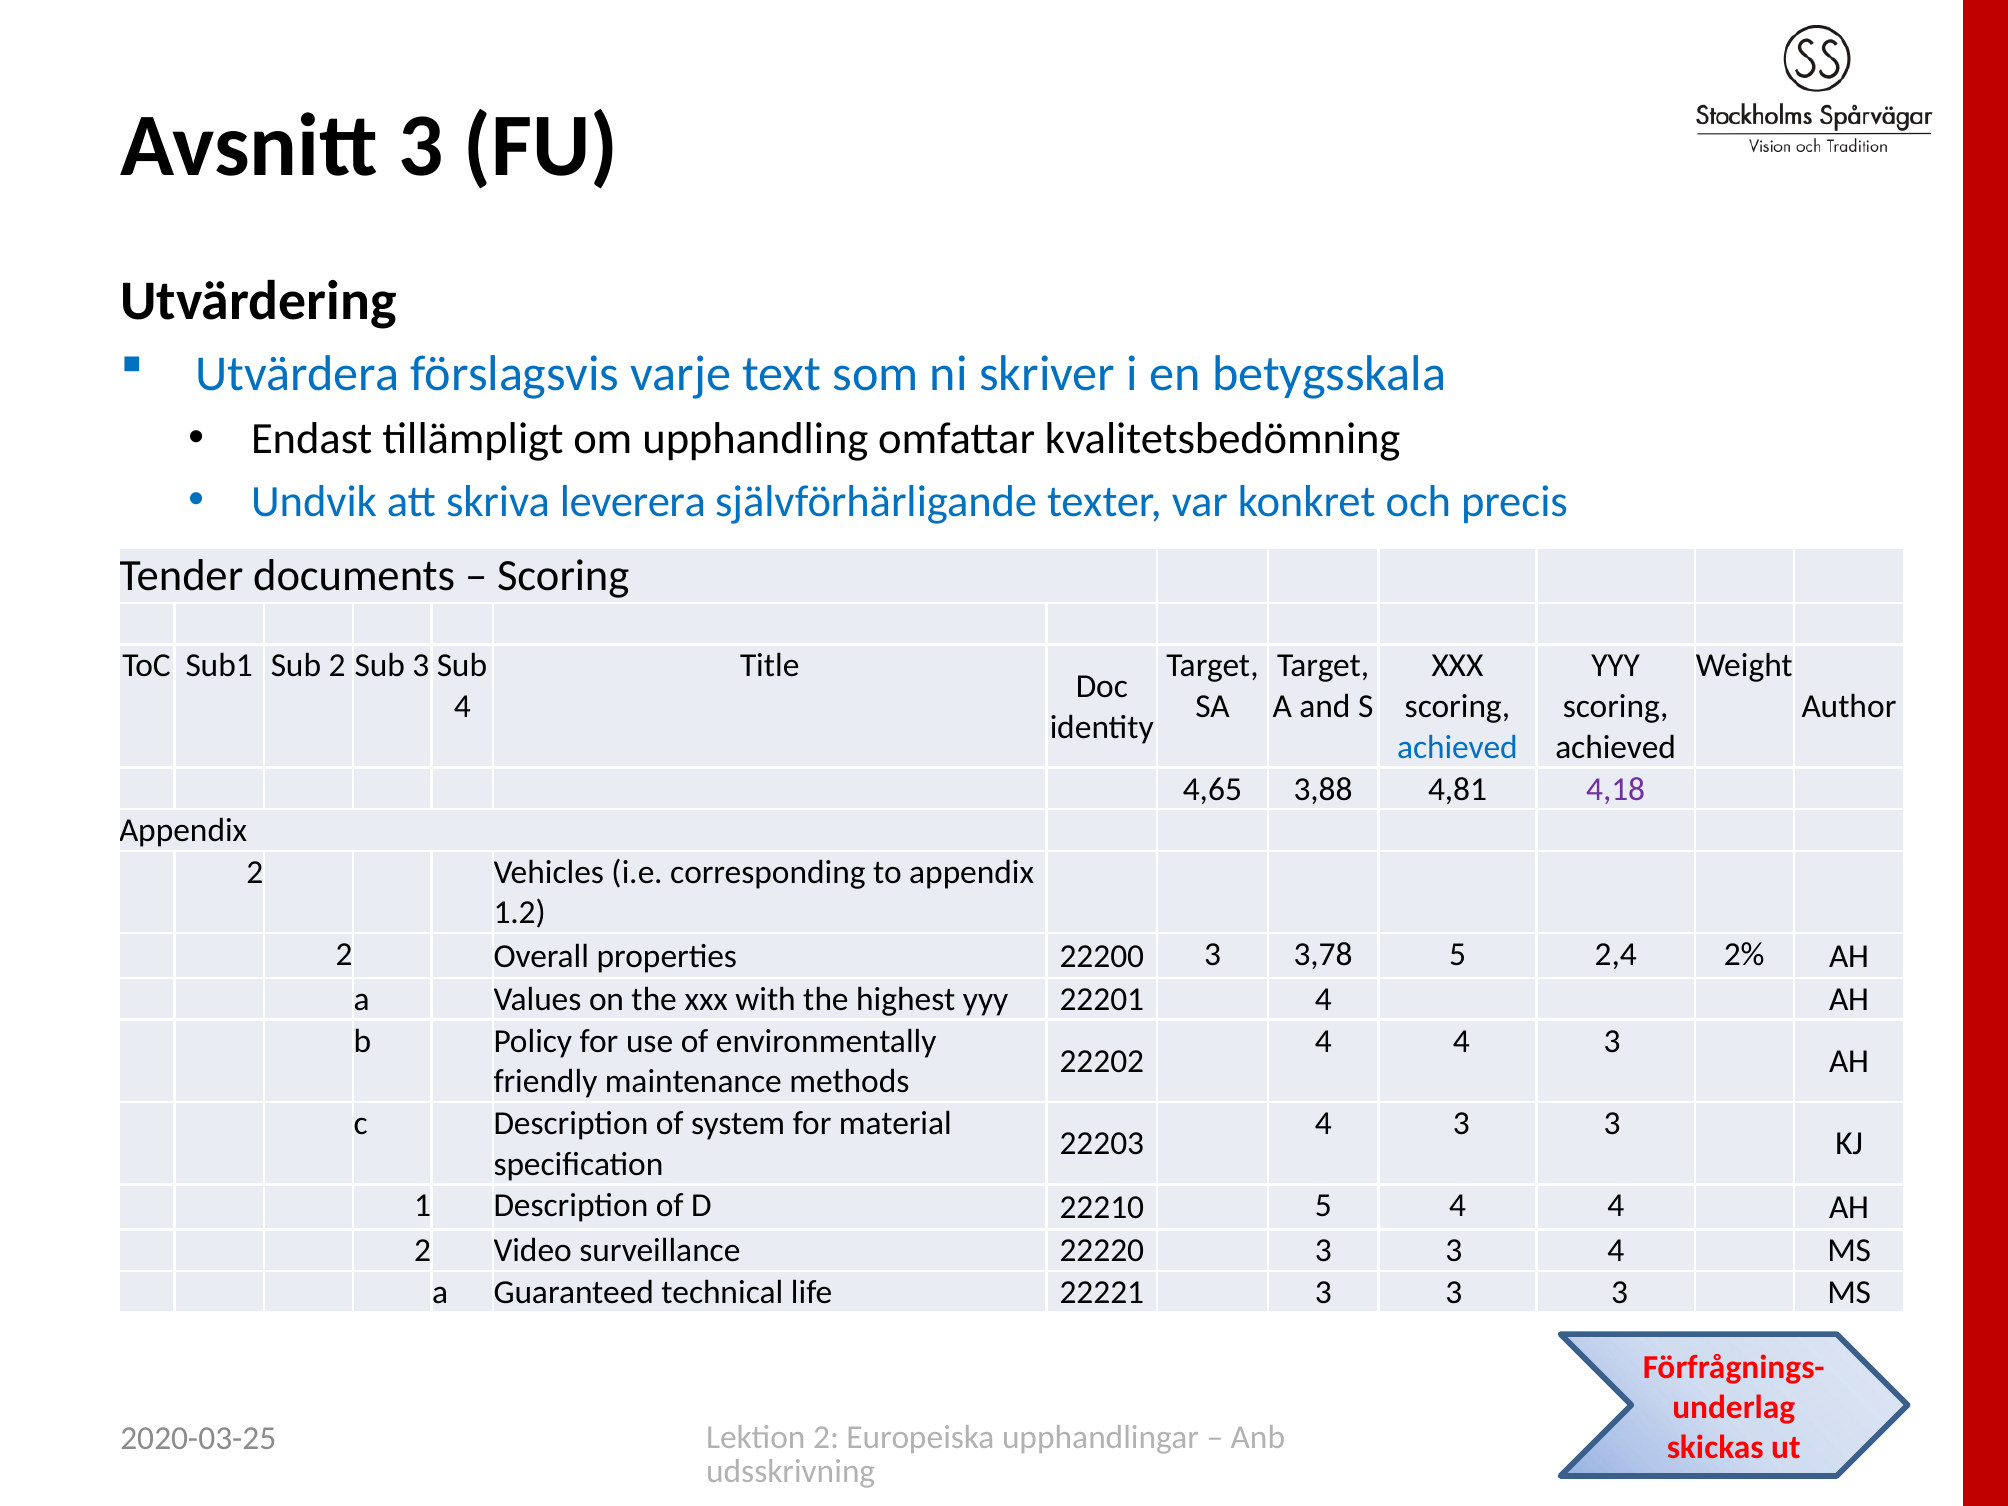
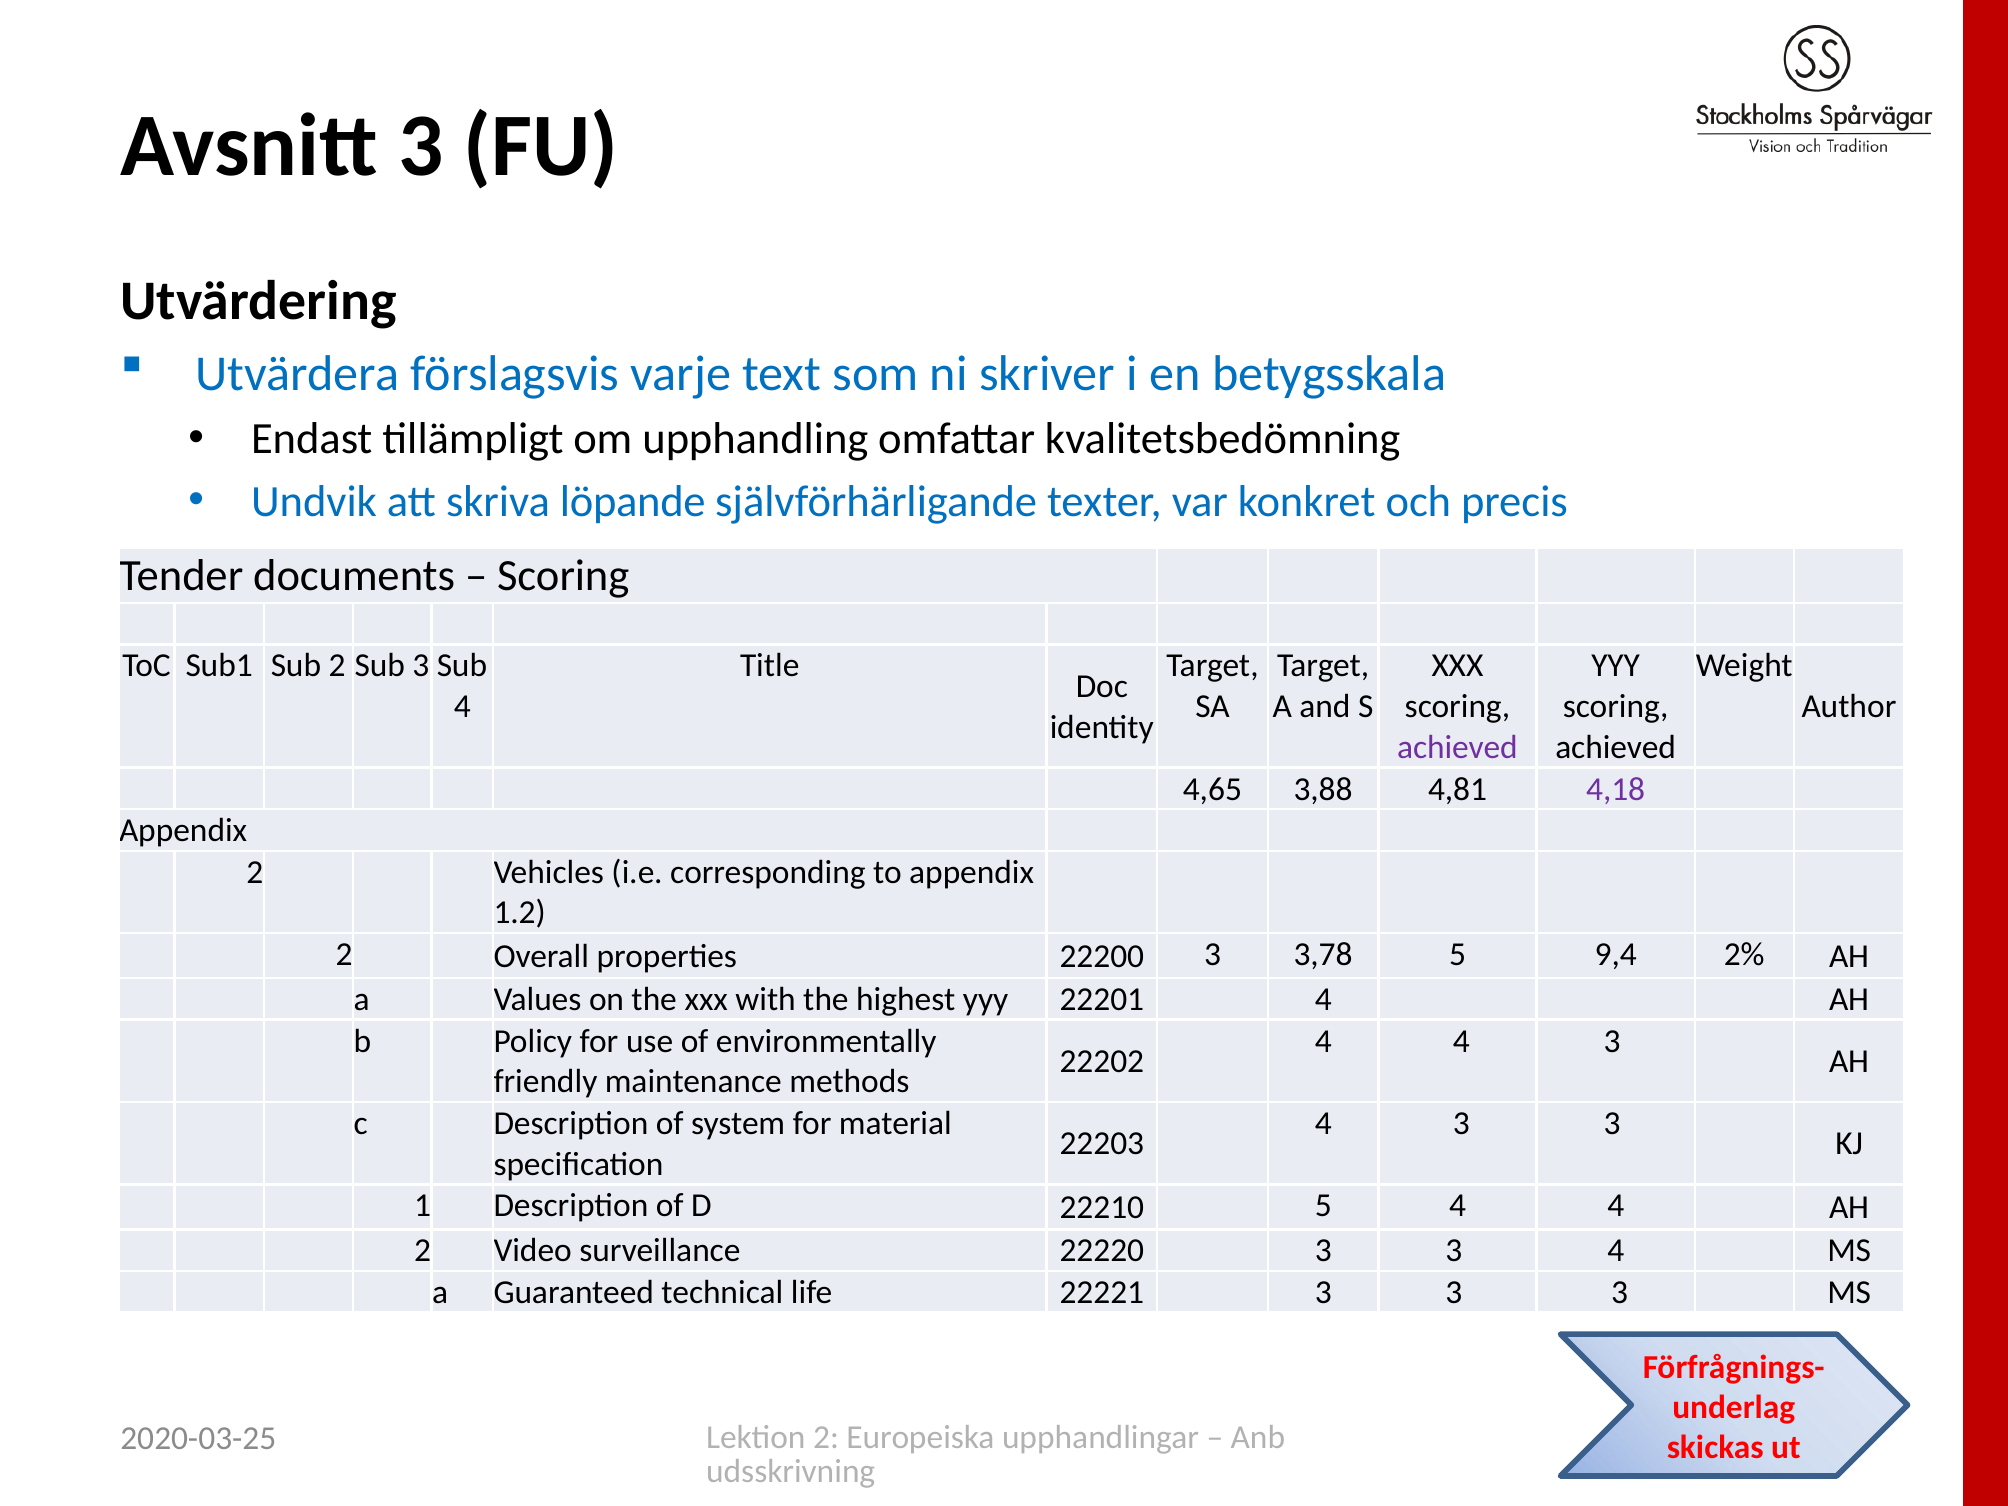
leverera: leverera -> löpande (633, 502)
achieved colour: blue -> purple (1458, 747)
2,4: 2,4 -> 9,4 (1616, 955)
